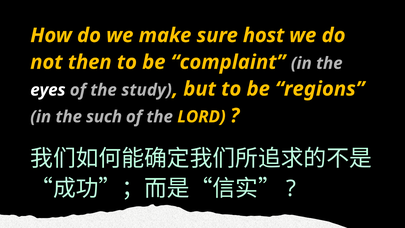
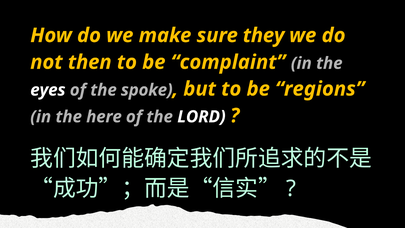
host: host -> they (264, 35)
study: study -> spoke (147, 90)
such: such -> here (104, 117)
LORD colour: yellow -> white (201, 117)
